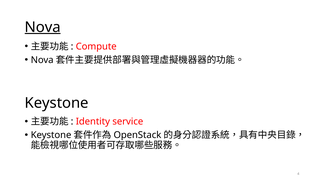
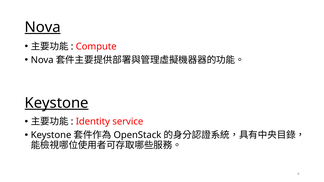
Keystone underline: none -> present (57, 103)
